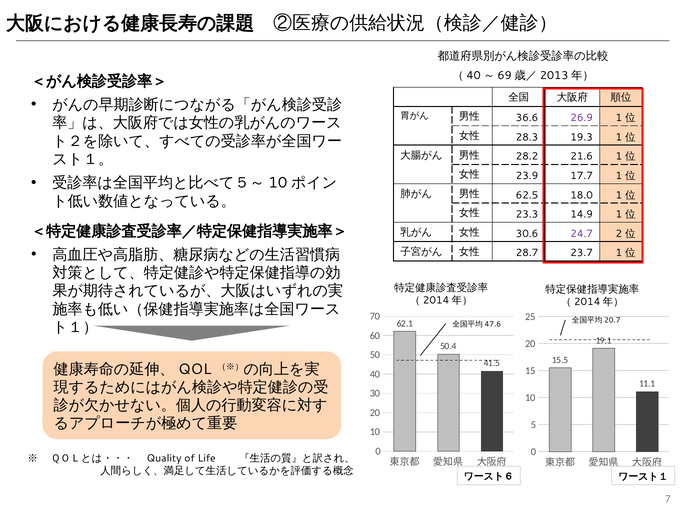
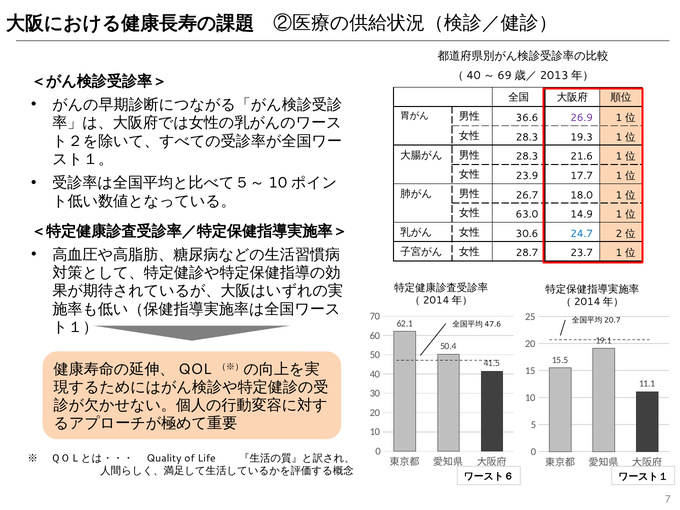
28.2: 28.2 -> 28.3 (527, 157)
62.5: 62.5 -> 26.7 (527, 195)
23.3: 23.3 -> 63.0 (527, 214)
24.7 colour: purple -> blue (582, 234)
